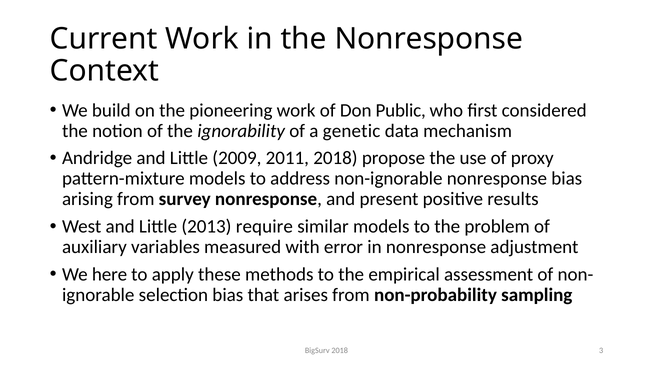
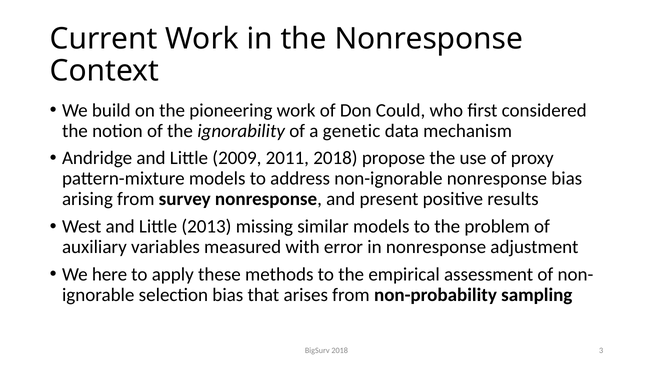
Public: Public -> Could (401, 110)
require: require -> missing (264, 227)
